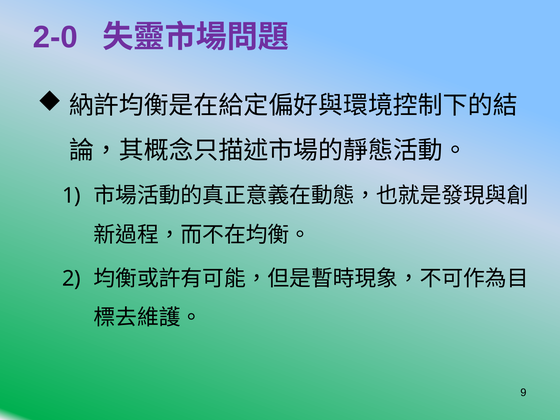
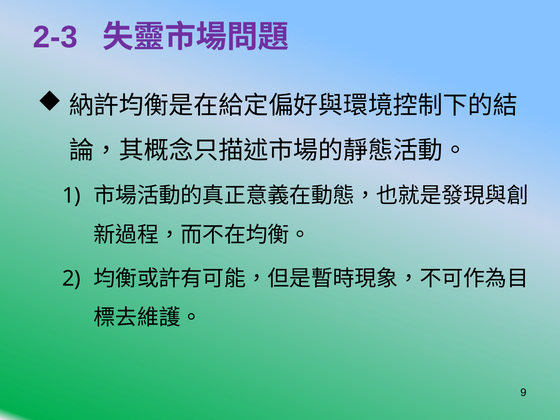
2-0: 2-0 -> 2-3 (55, 37)
